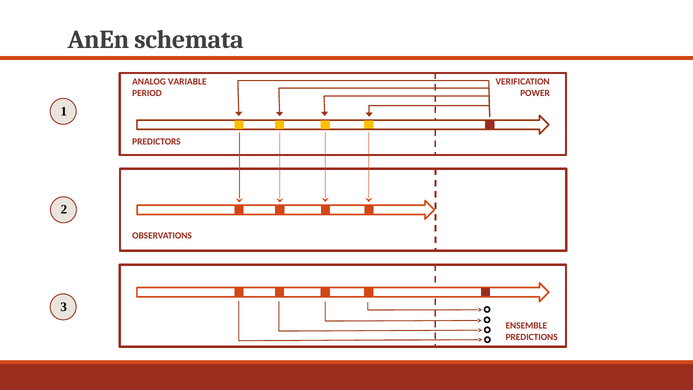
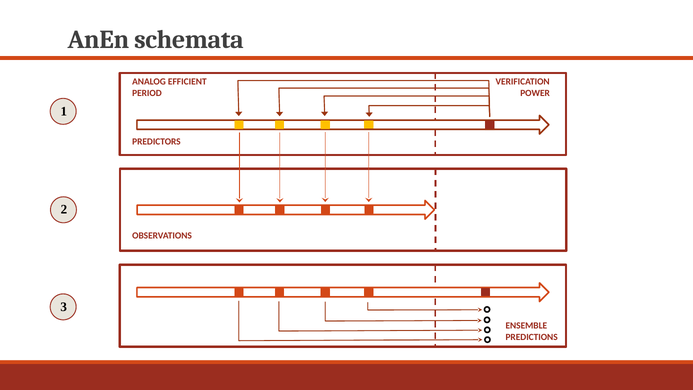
VARIABLE: VARIABLE -> EFFICIENT (187, 82)
